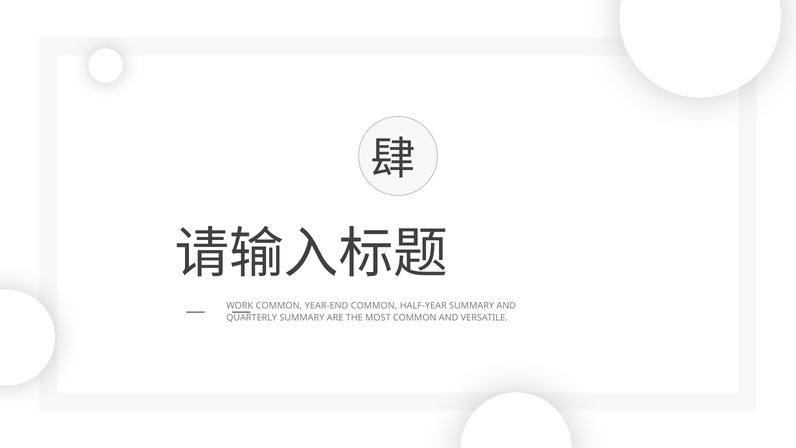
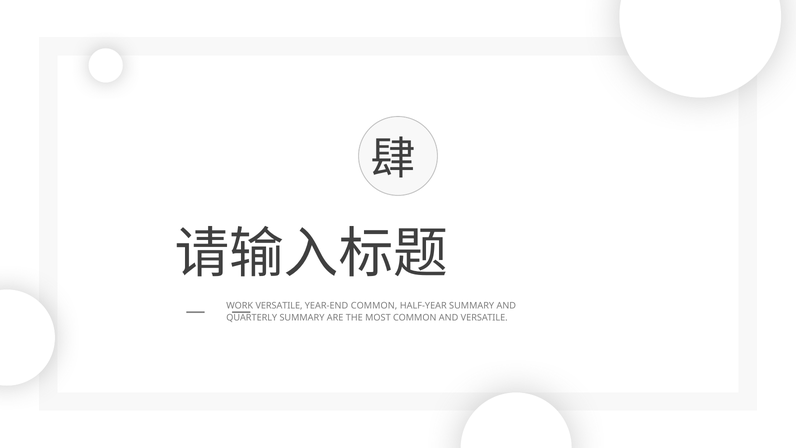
COMMON: COMMON -> VERSATILE (279, 306)
